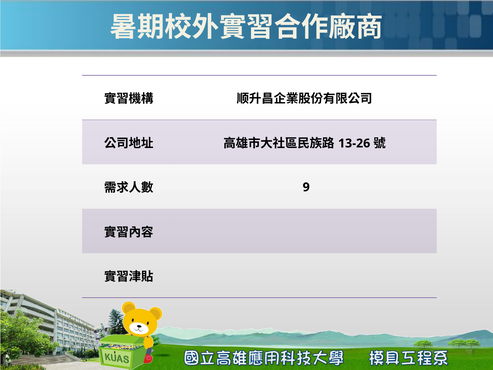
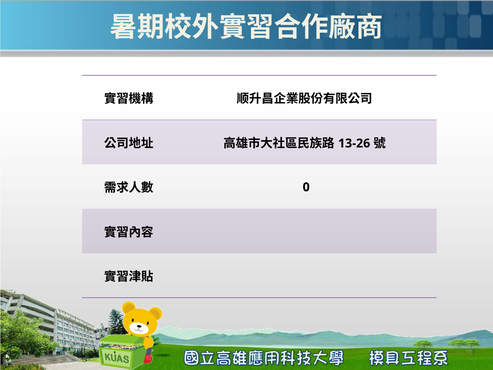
9: 9 -> 0 (306, 187)
